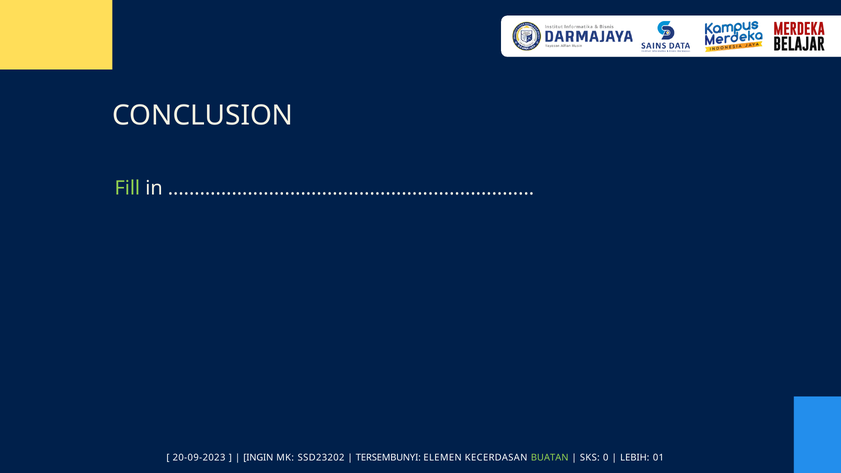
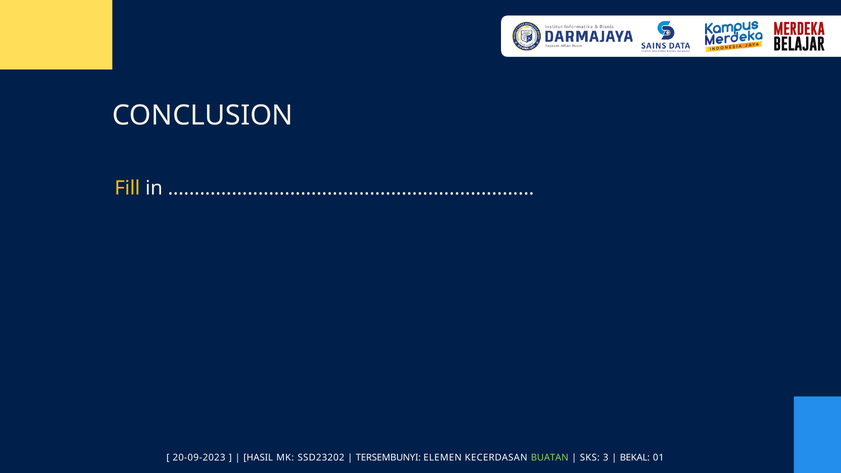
Fill colour: light green -> yellow (127, 188)
INGIN: INGIN -> HASIL (258, 458)
0: 0 -> 3 (606, 458)
LEBIH: LEBIH -> BEKAL (635, 458)
